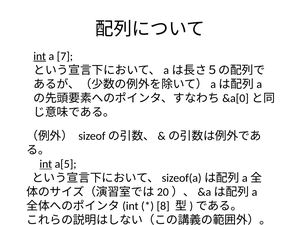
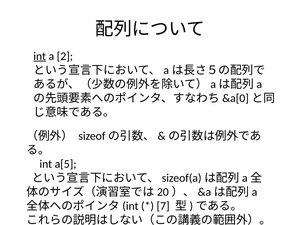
7: 7 -> 2 (65, 56)
int underline: present -> none (46, 164)
8: 8 -> 7 (163, 206)
